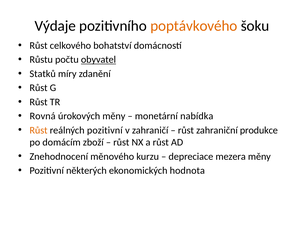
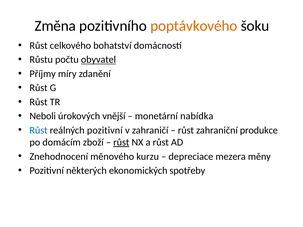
Výdaje: Výdaje -> Změna (55, 26)
Statků: Statků -> Příjmy (43, 74)
Rovná: Rovná -> Neboli (43, 116)
úrokových měny: měny -> vnější (114, 116)
Růst colour: orange -> blue (39, 130)
růst underline: none -> present (121, 142)
hodnota: hodnota -> spotřeby (187, 171)
